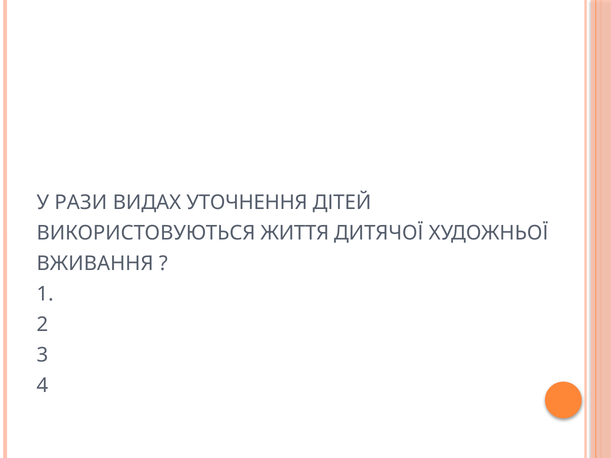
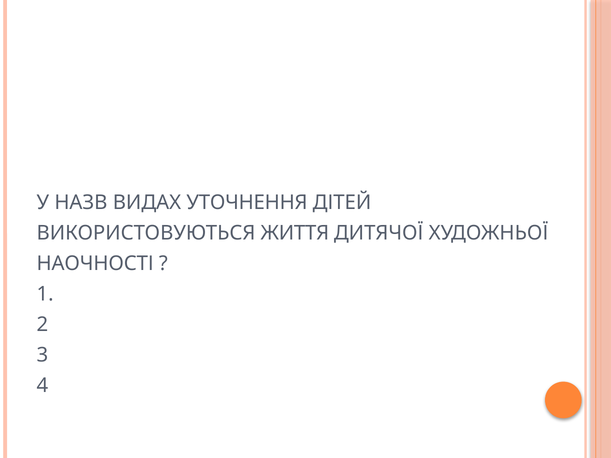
РАЗИ: РАЗИ -> НАЗВ (81, 203)
ВЖИВАННЯ: ВЖИВАННЯ -> НАОЧНОСТІ (95, 264)
